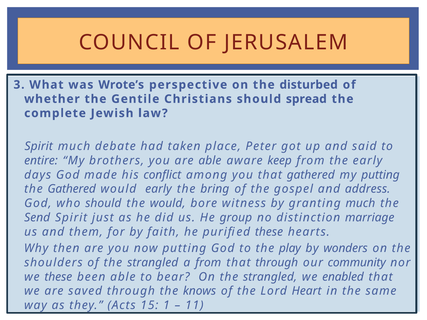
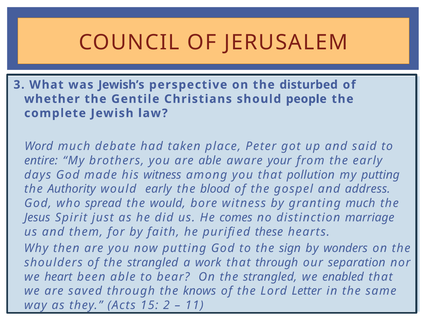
Wrote’s: Wrote’s -> Jewish’s (121, 85)
spread: spread -> people (306, 99)
Spirit: Spirit -> Word (39, 147)
keep: keep -> your (279, 161)
his conflict: conflict -> witness (162, 175)
that gathered: gathered -> pollution (311, 175)
the Gathered: Gathered -> Authority (72, 189)
bring: bring -> blood (215, 189)
who should: should -> spread (103, 203)
Send: Send -> Jesus (37, 218)
group: group -> comes (236, 218)
play: play -> sign (290, 249)
a from: from -> work (208, 263)
community: community -> separation (357, 263)
we these: these -> heart (58, 277)
Heart: Heart -> Letter (307, 291)
1: 1 -> 2 (166, 306)
